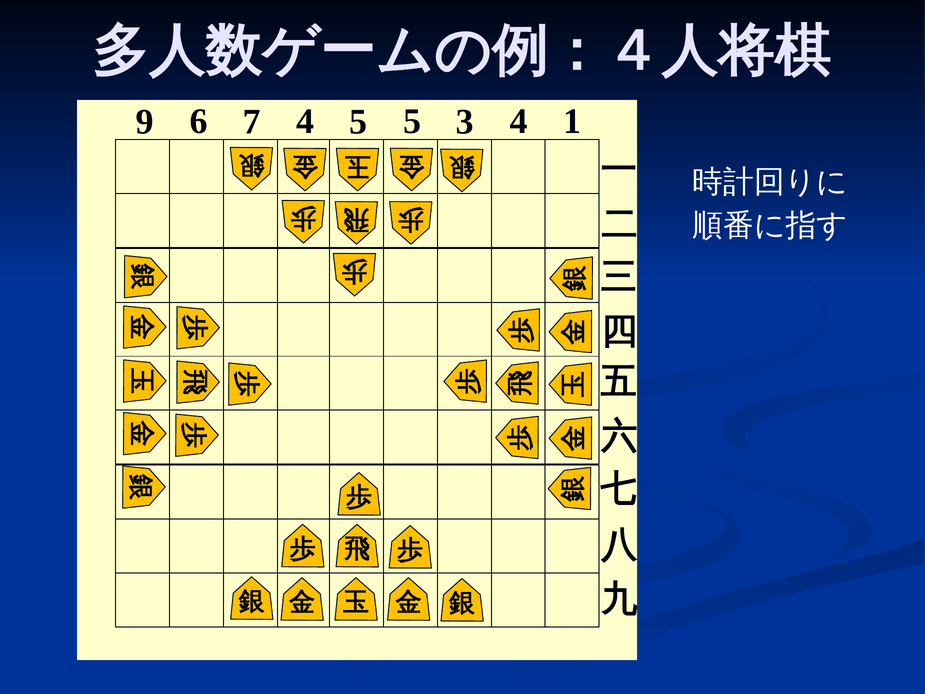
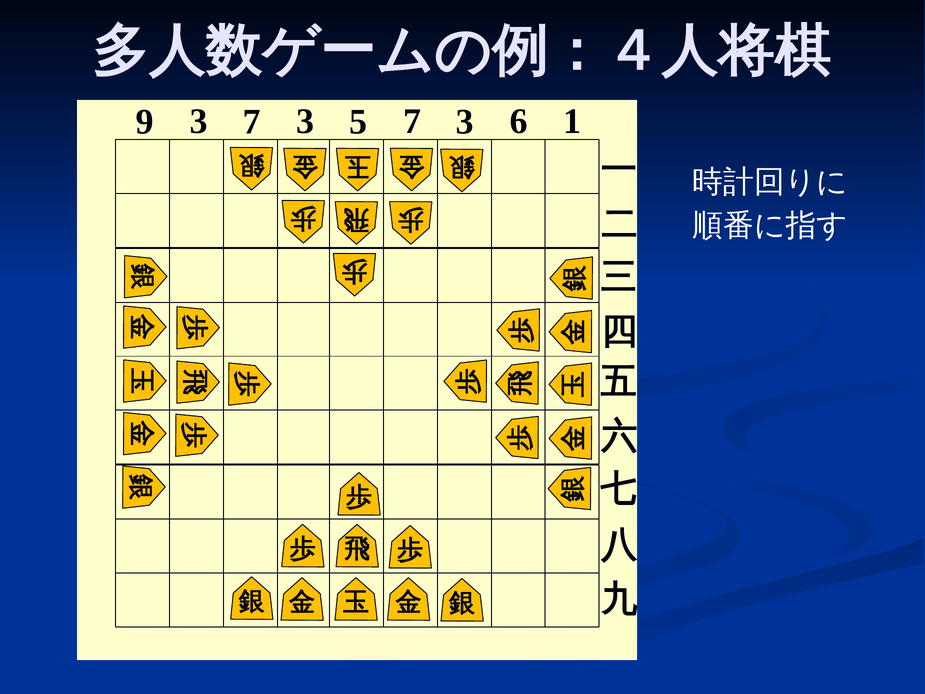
9 6: 6 -> 3 (199, 121)
4: 4 -> 3 (305, 121)
5 5: 5 -> 7 (412, 121)
3 4: 4 -> 6 (519, 121)
